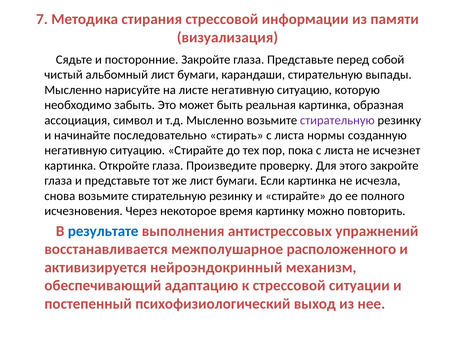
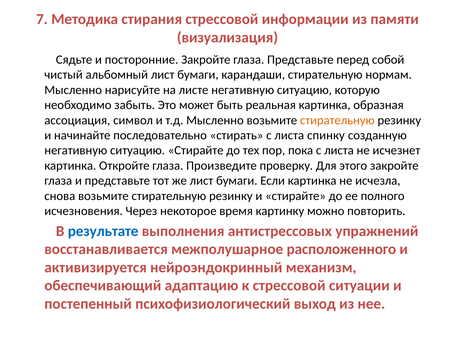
выпады: выпады -> нормам (389, 75)
стирательную colour: purple -> orange (337, 120)
нормы: нормы -> спинку (326, 135)
